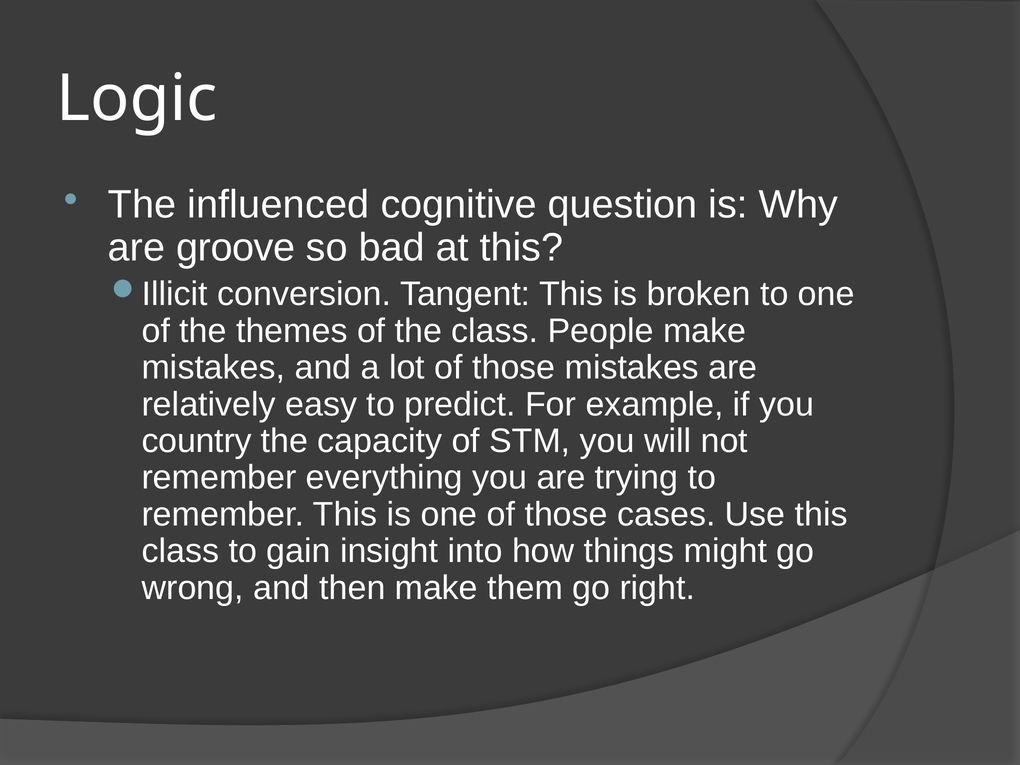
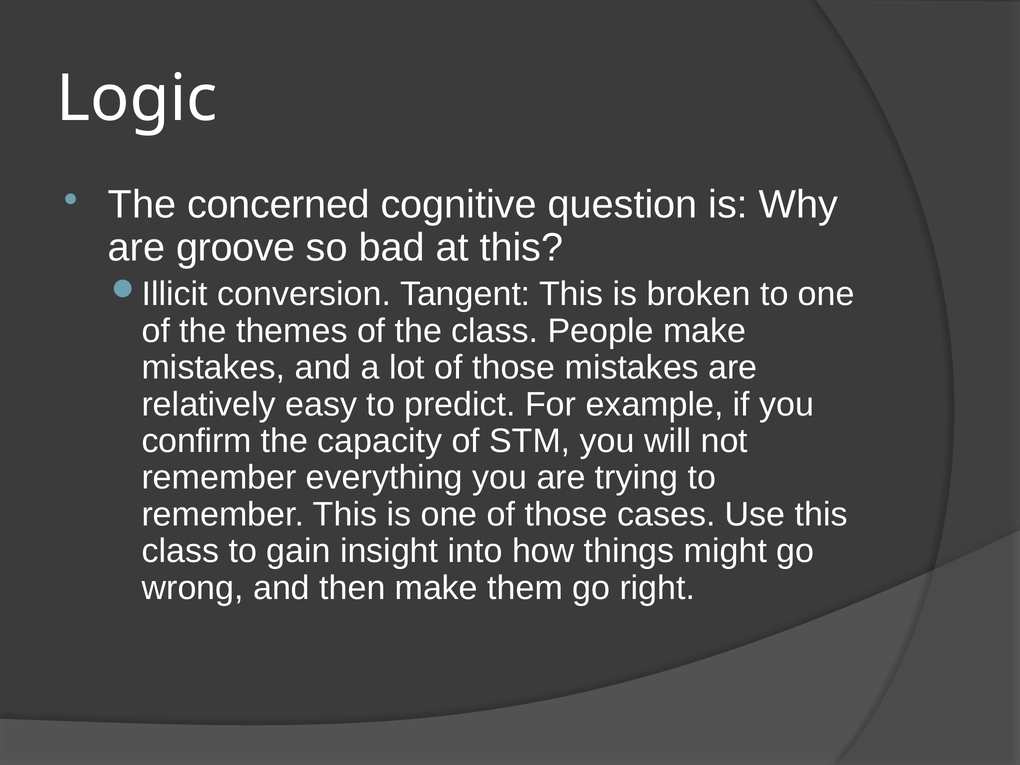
influenced: influenced -> concerned (278, 205)
country: country -> confirm (197, 441)
